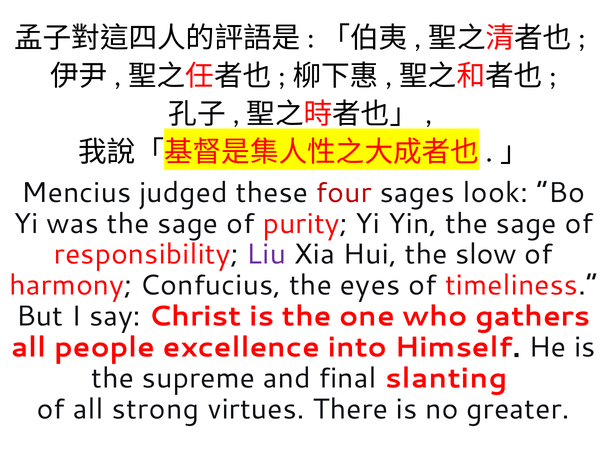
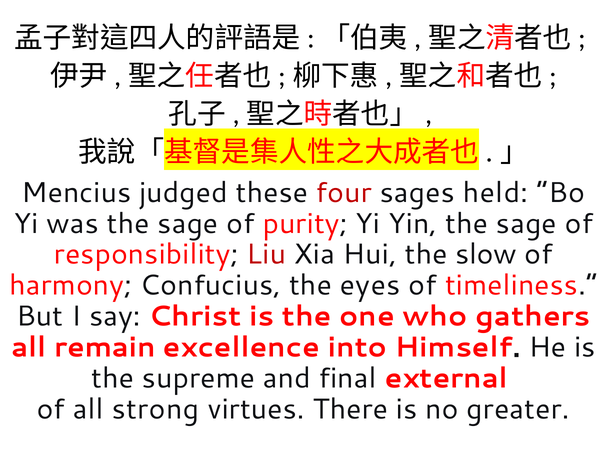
look: look -> held (496, 193)
Liu colour: purple -> red (266, 255)
people: people -> remain (105, 348)
slanting: slanting -> external (446, 378)
